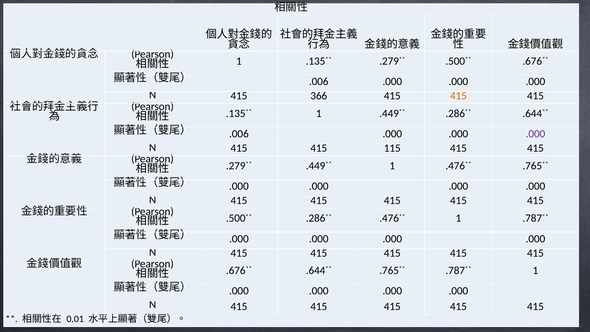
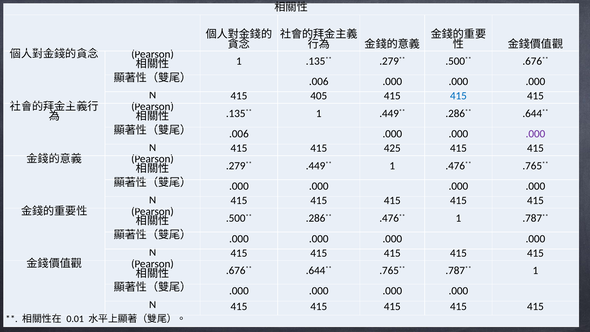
366: 366 -> 405 (319, 96)
415 colour: orange -> blue (458, 96)
115: 115 -> 425 (392, 148)
